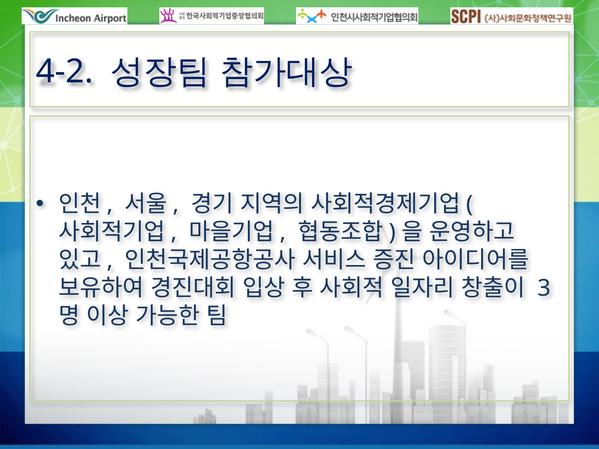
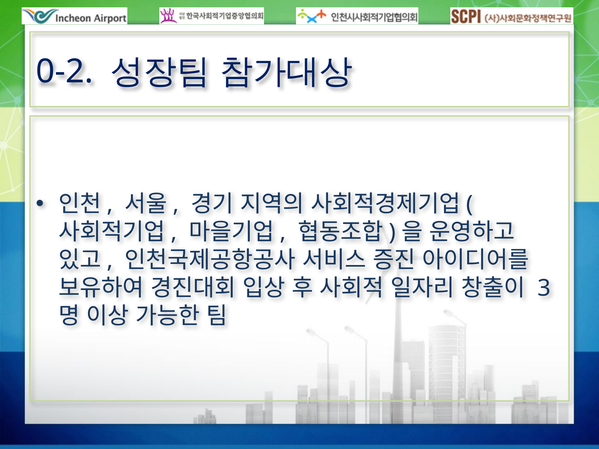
4-2: 4-2 -> 0-2 (65, 72)
